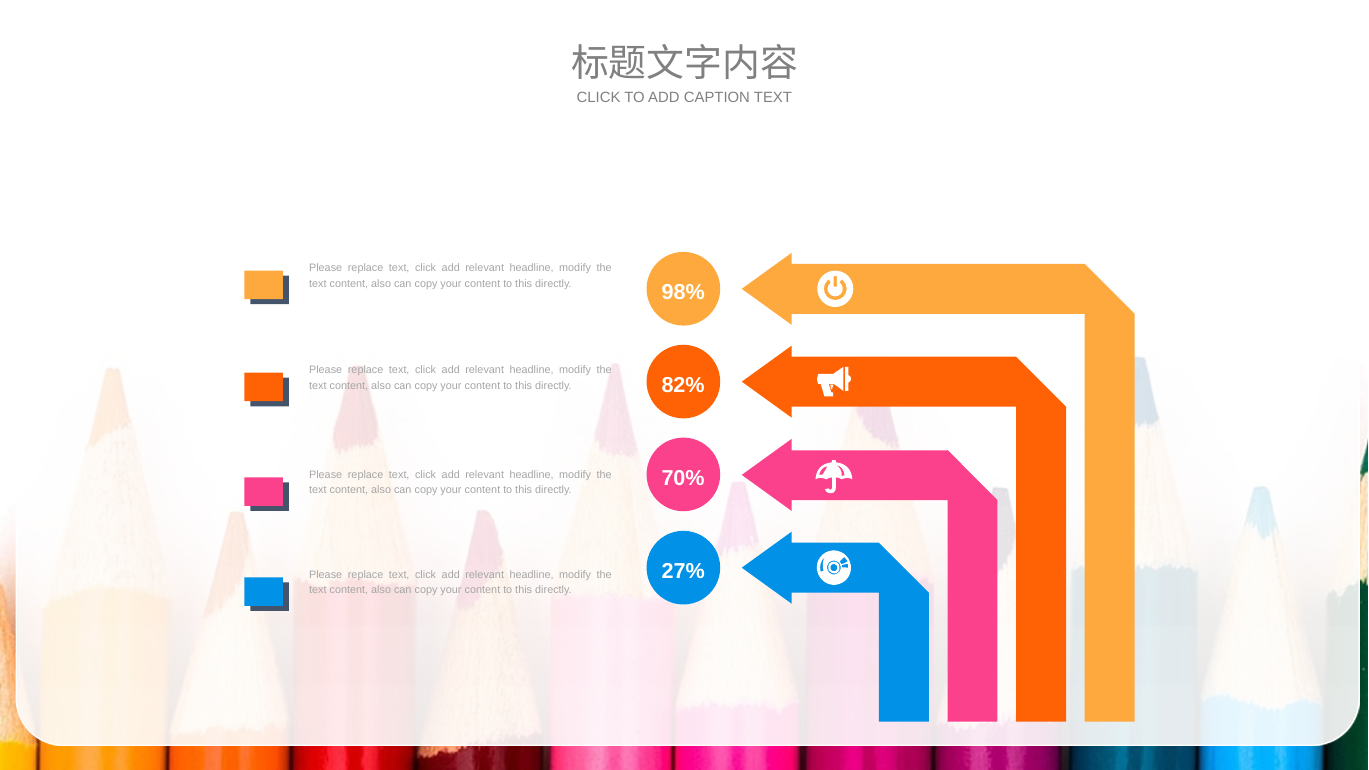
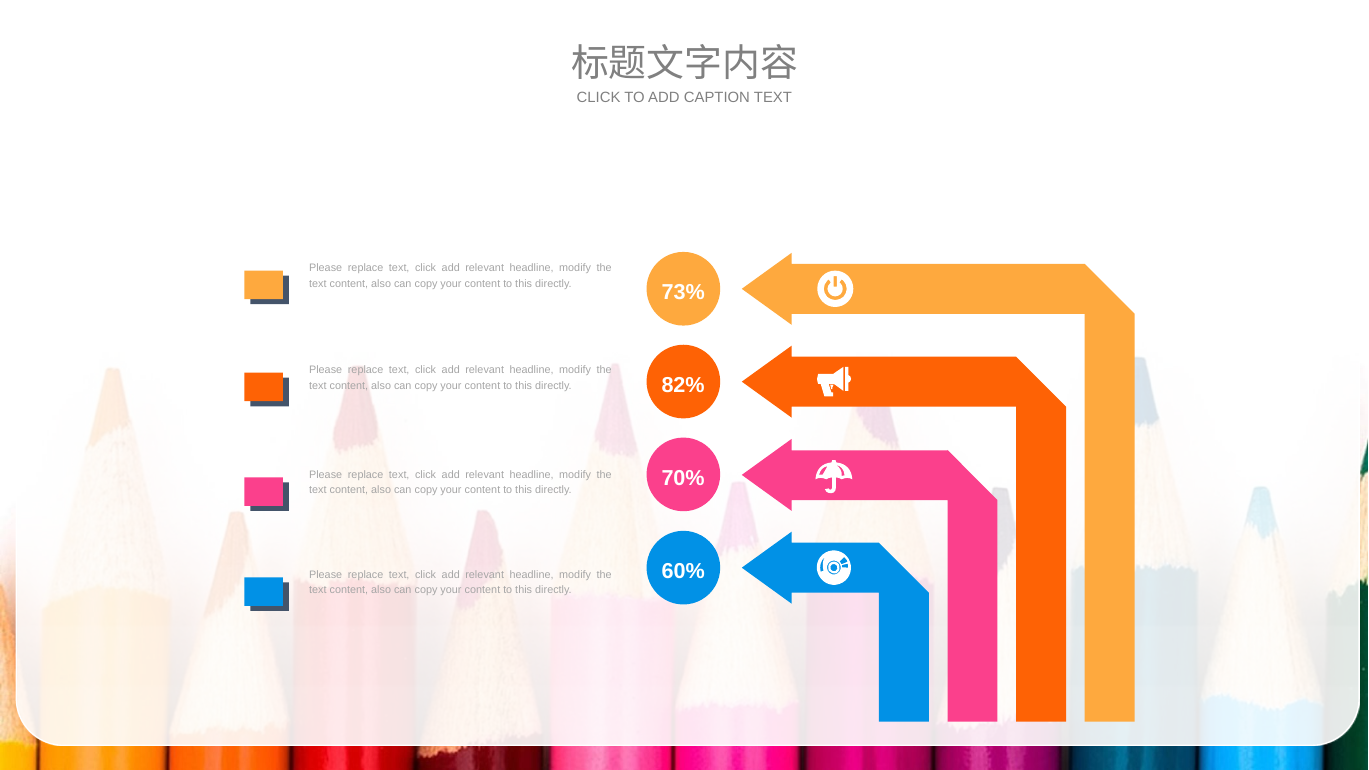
98%: 98% -> 73% (683, 293)
27%: 27% -> 60% (683, 572)
